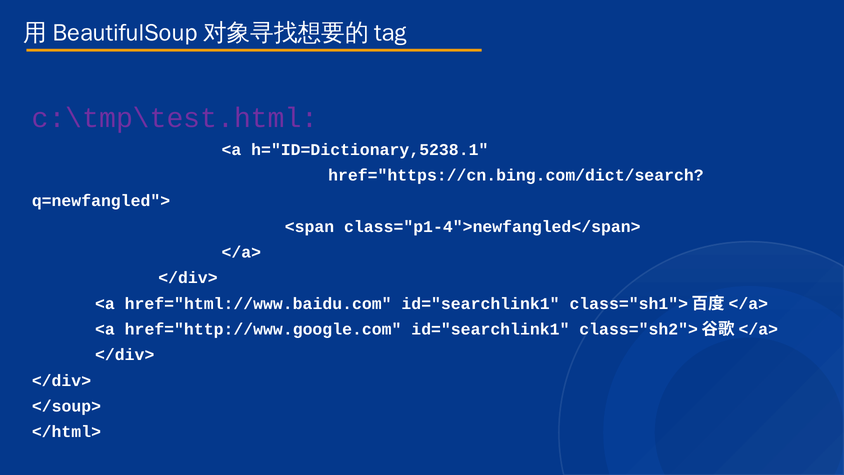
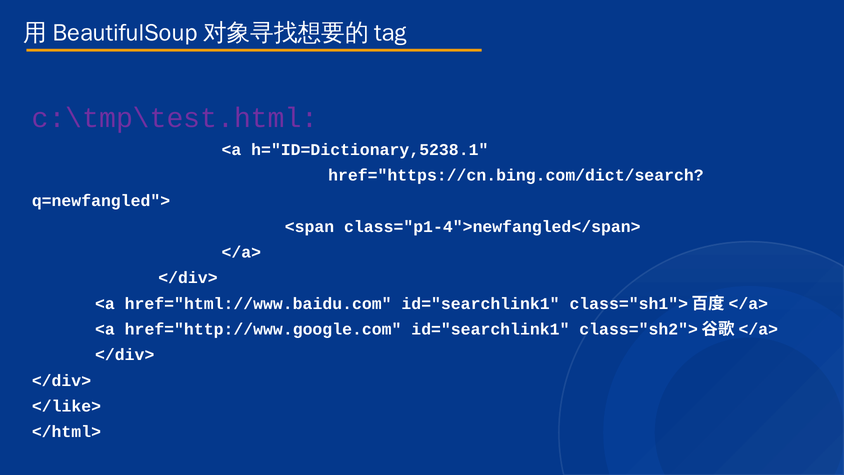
</soup>: </soup> -> </like> (66, 406)
